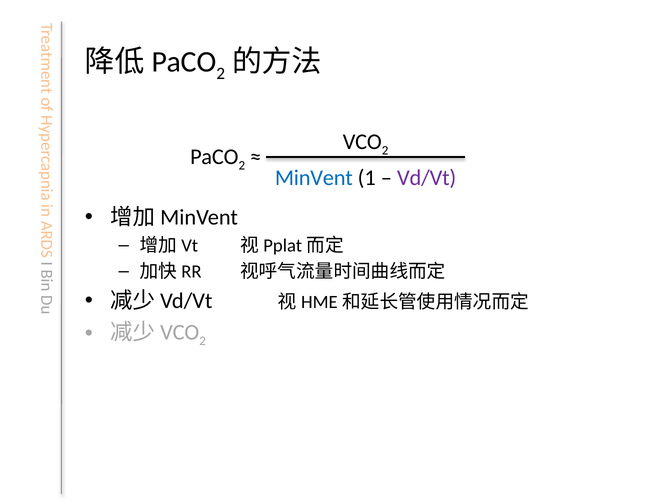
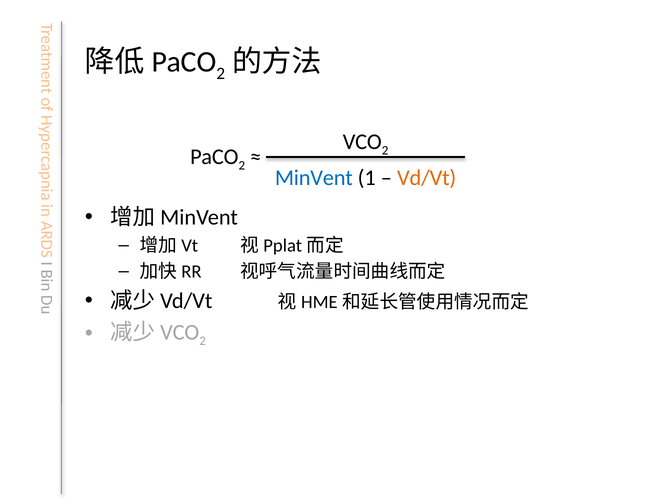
Vd/Vt colour: purple -> orange (427, 178)
